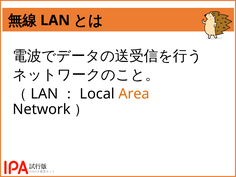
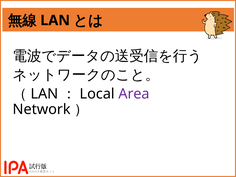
Area colour: orange -> purple (134, 94)
